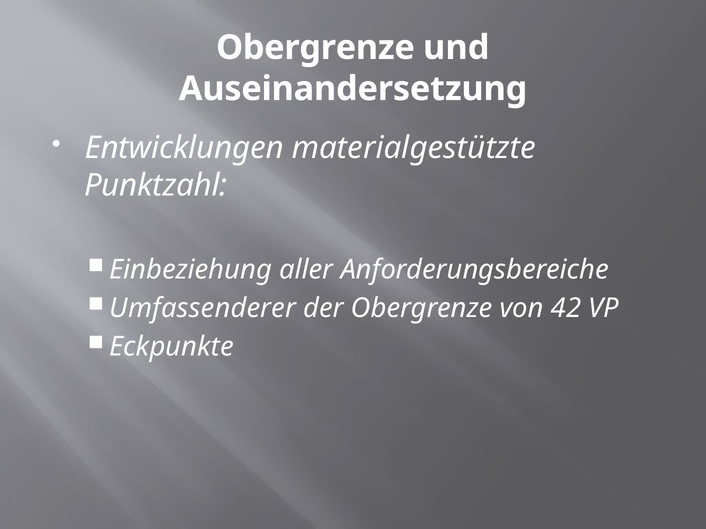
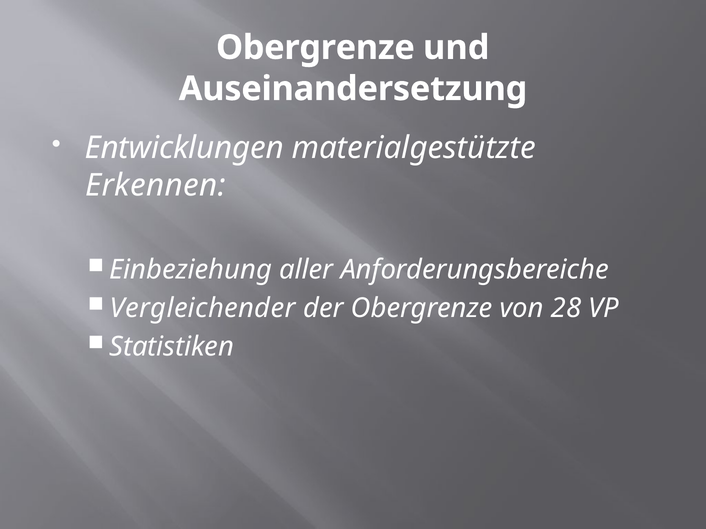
Punktzahl: Punktzahl -> Erkennen (155, 186)
Umfassenderer: Umfassenderer -> Vergleichender (203, 309)
42: 42 -> 28 (566, 309)
Eckpunkte: Eckpunkte -> Statistiken (172, 347)
